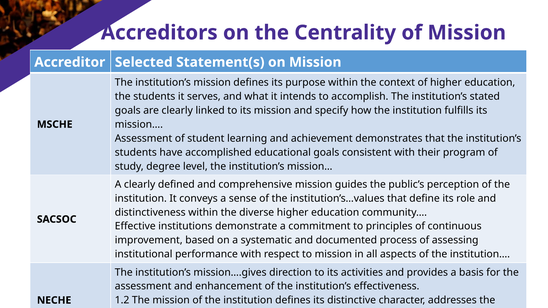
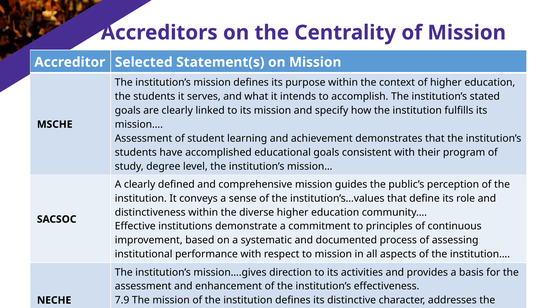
1.2: 1.2 -> 7.9 (122, 300)
